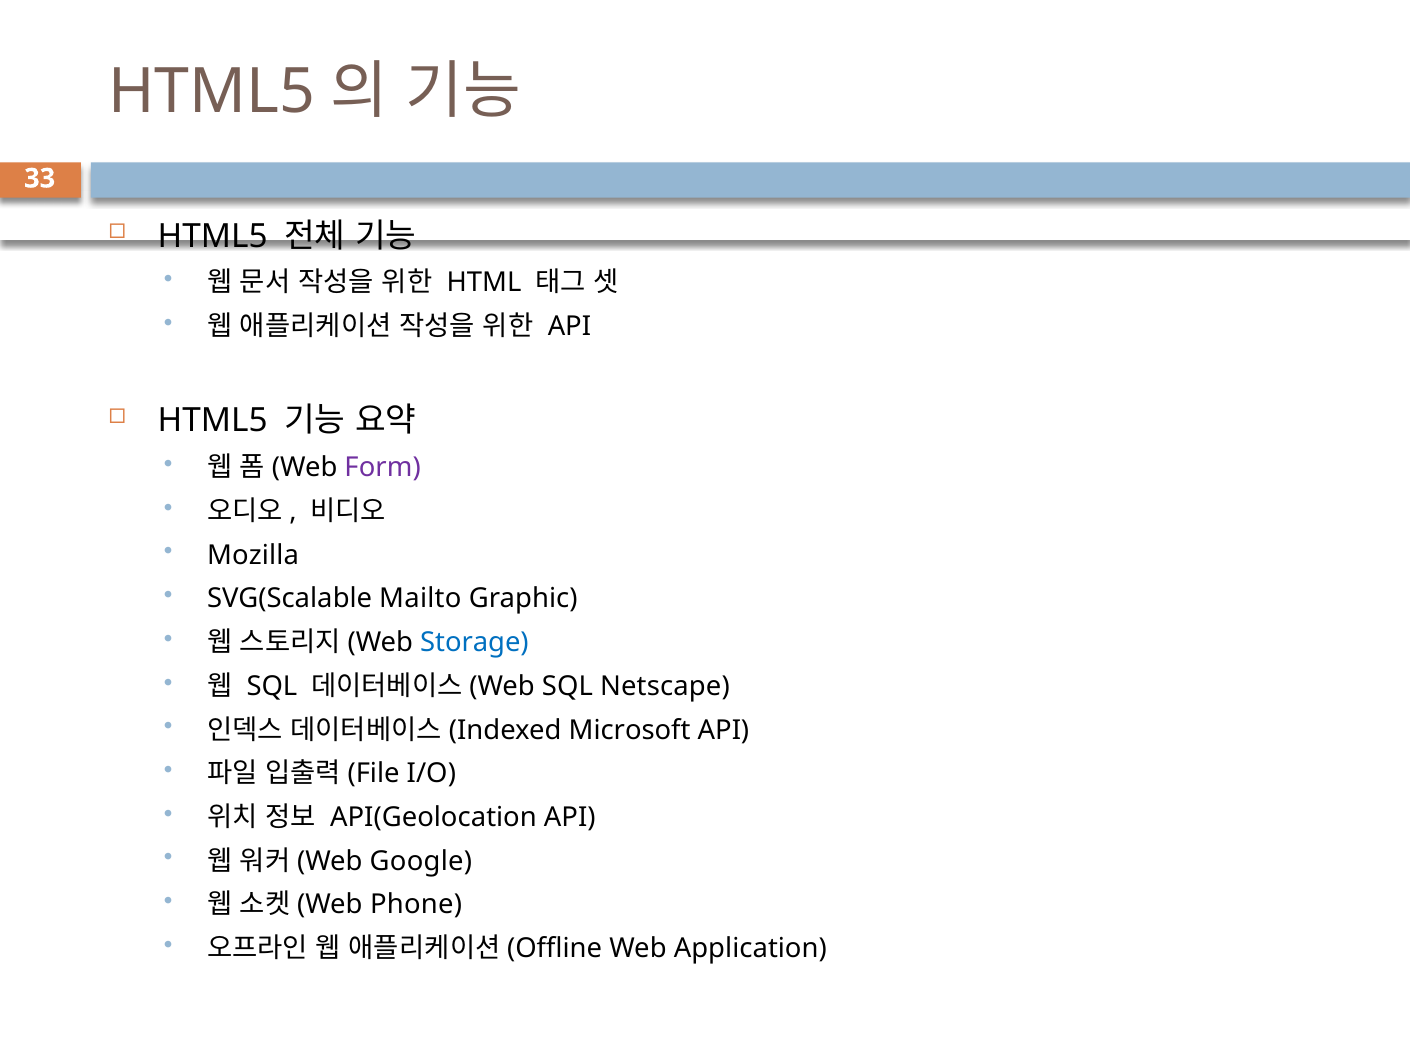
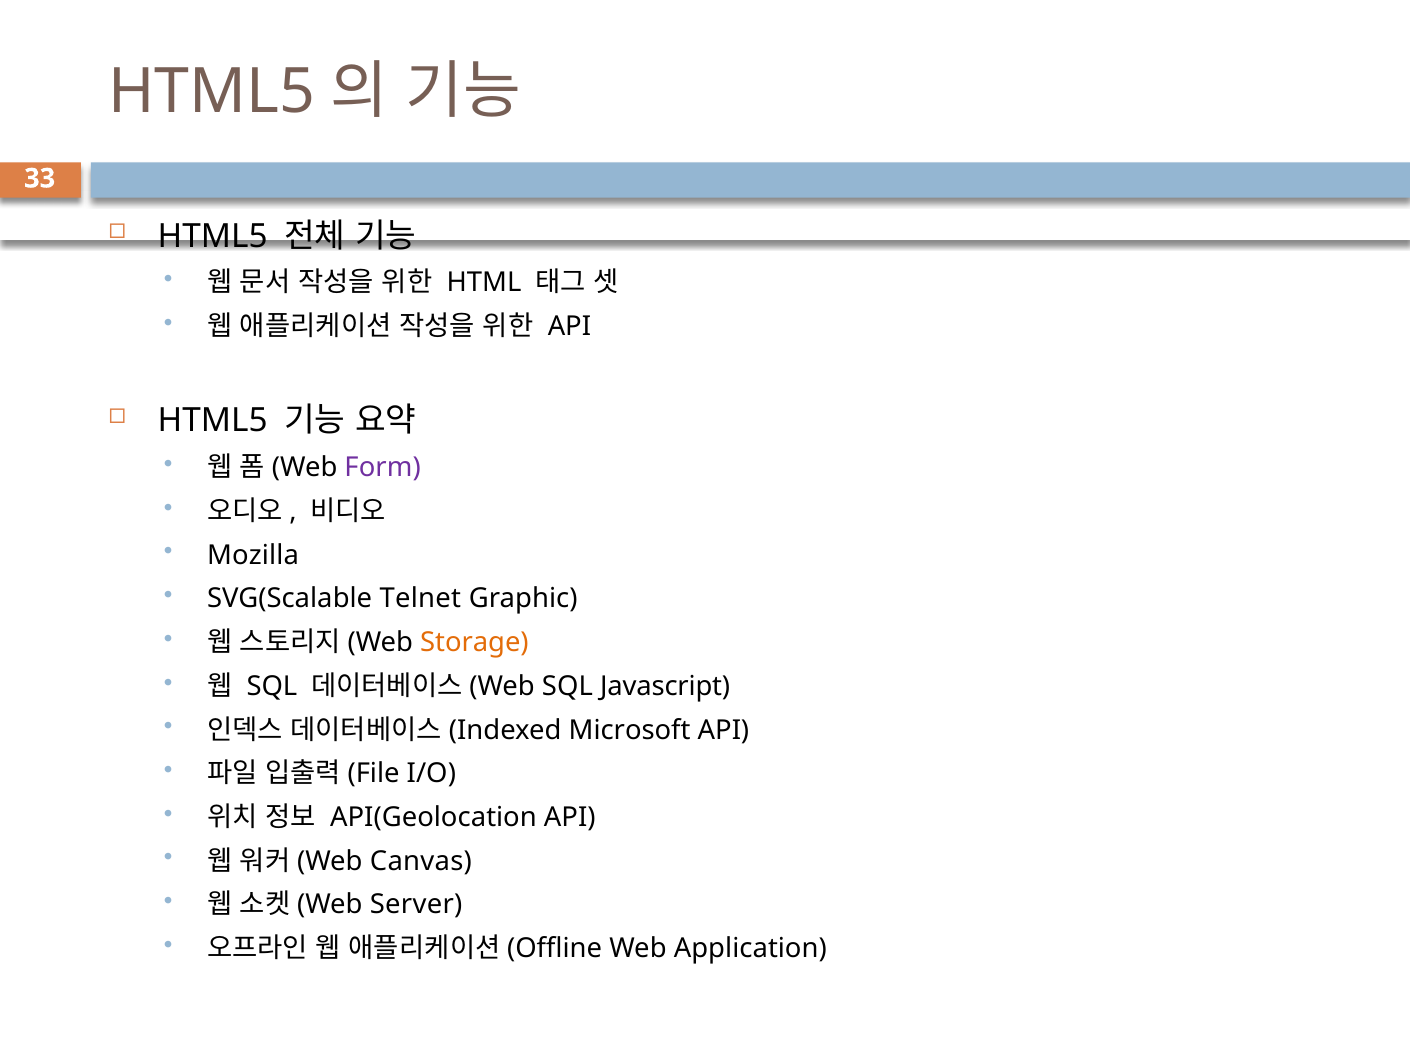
Mailto: Mailto -> Telnet (420, 599)
Storage colour: blue -> orange (474, 642)
Netscape: Netscape -> Javascript (665, 686)
Google: Google -> Canvas (421, 861)
Phone: Phone -> Server (416, 904)
